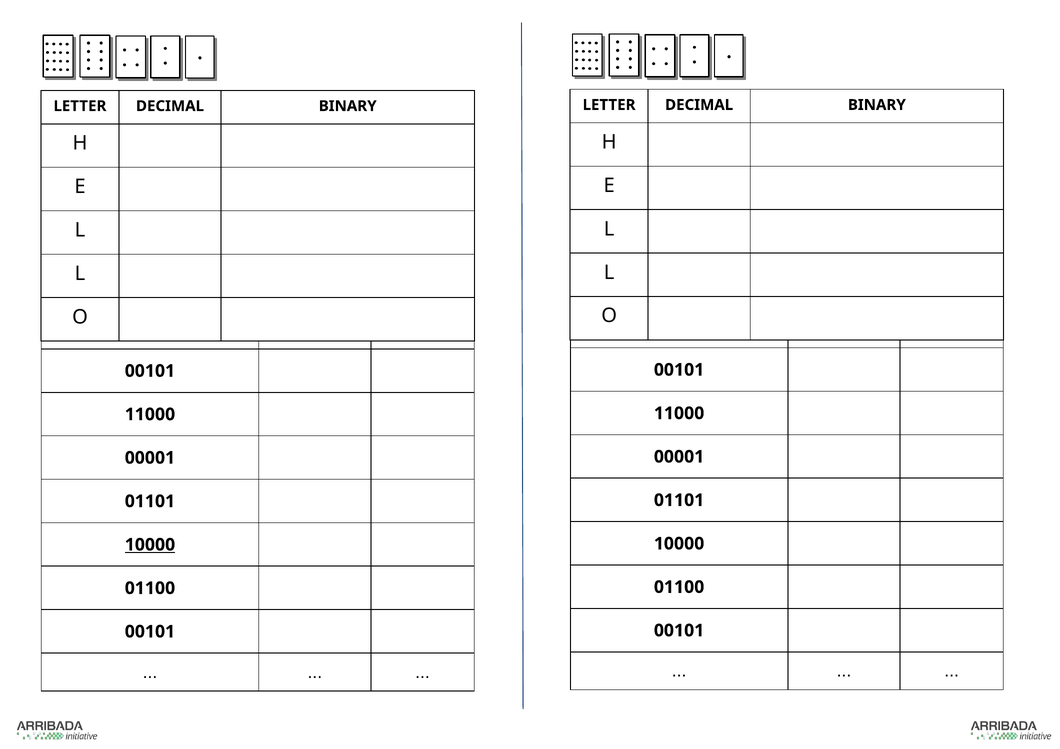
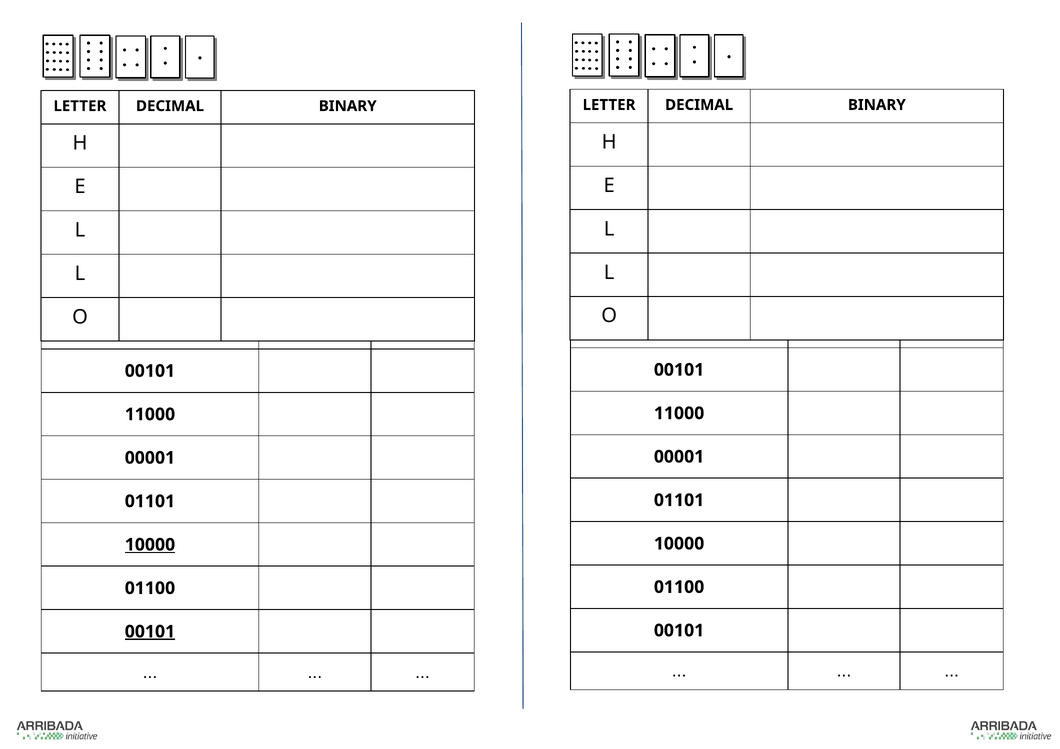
00101 underline: none -> present (150, 632)
